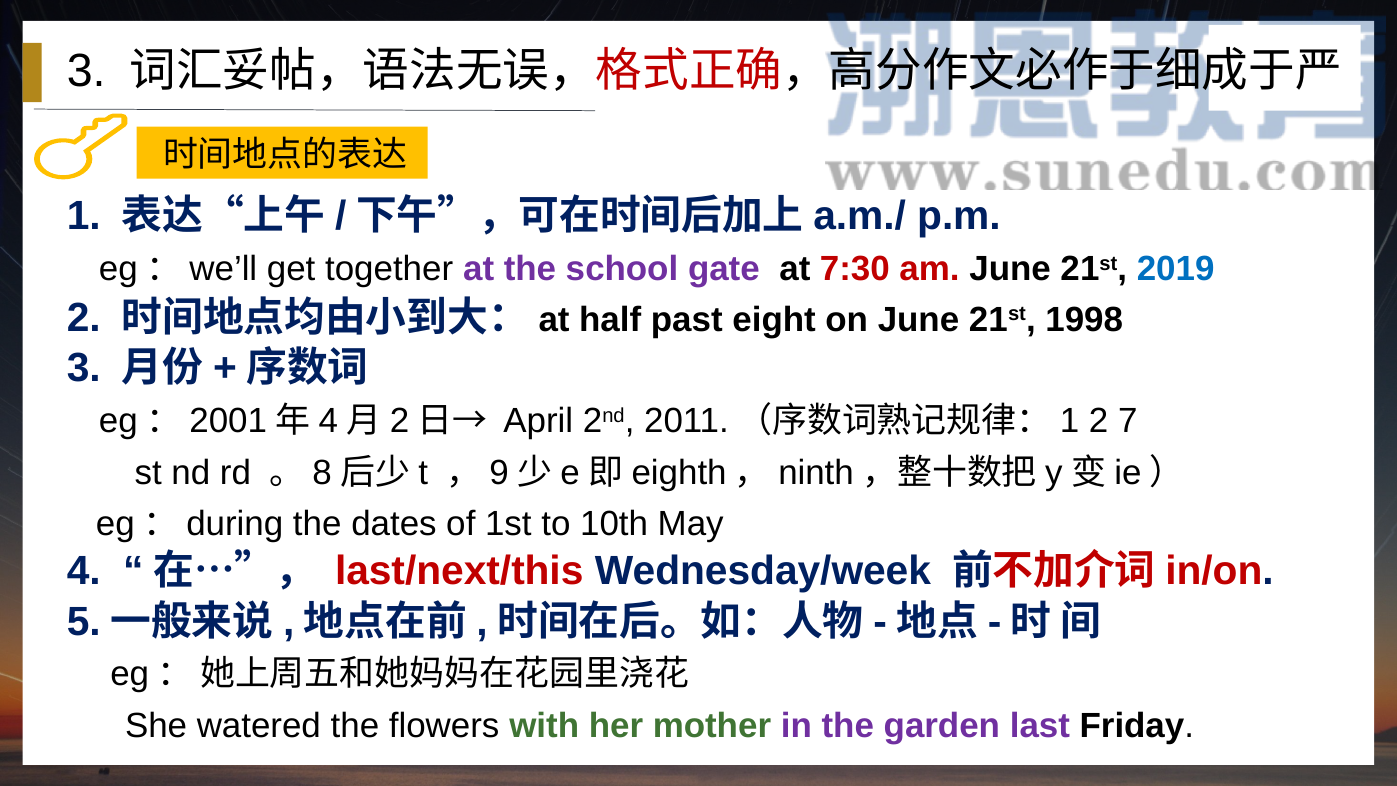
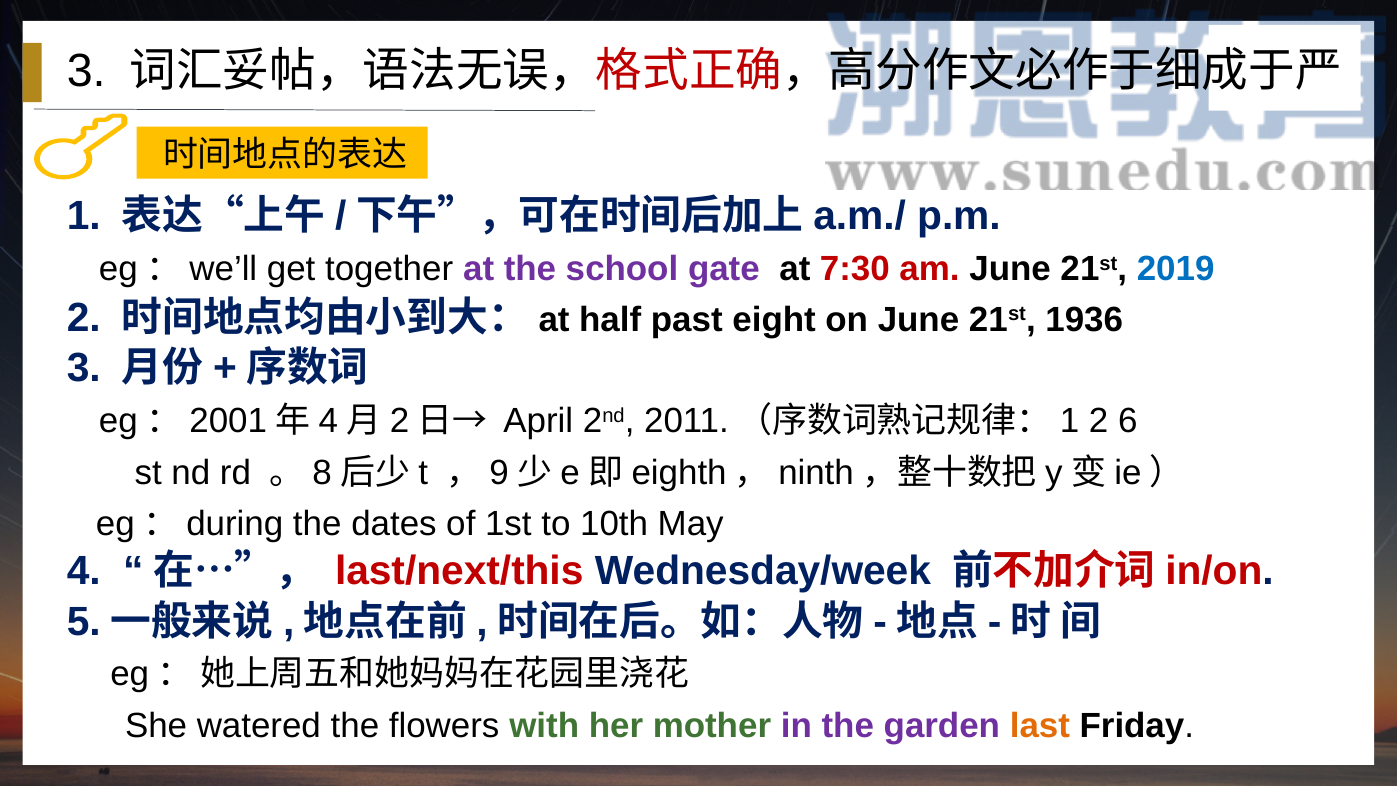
1998: 1998 -> 1936 (1084, 320)
7: 7 -> 6 (1128, 421)
last colour: purple -> orange (1040, 726)
